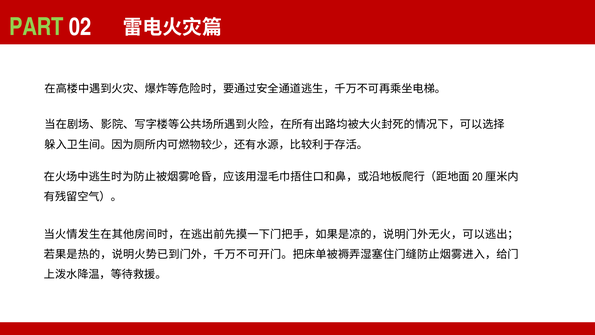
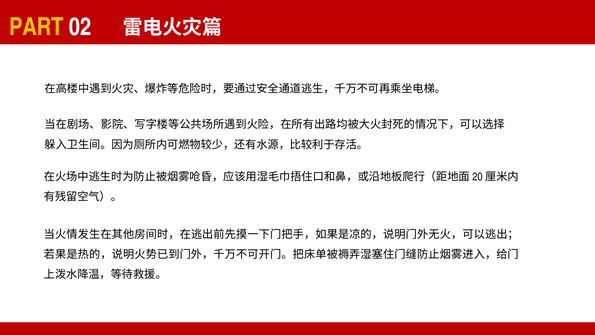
PART colour: light green -> yellow (36, 27)
